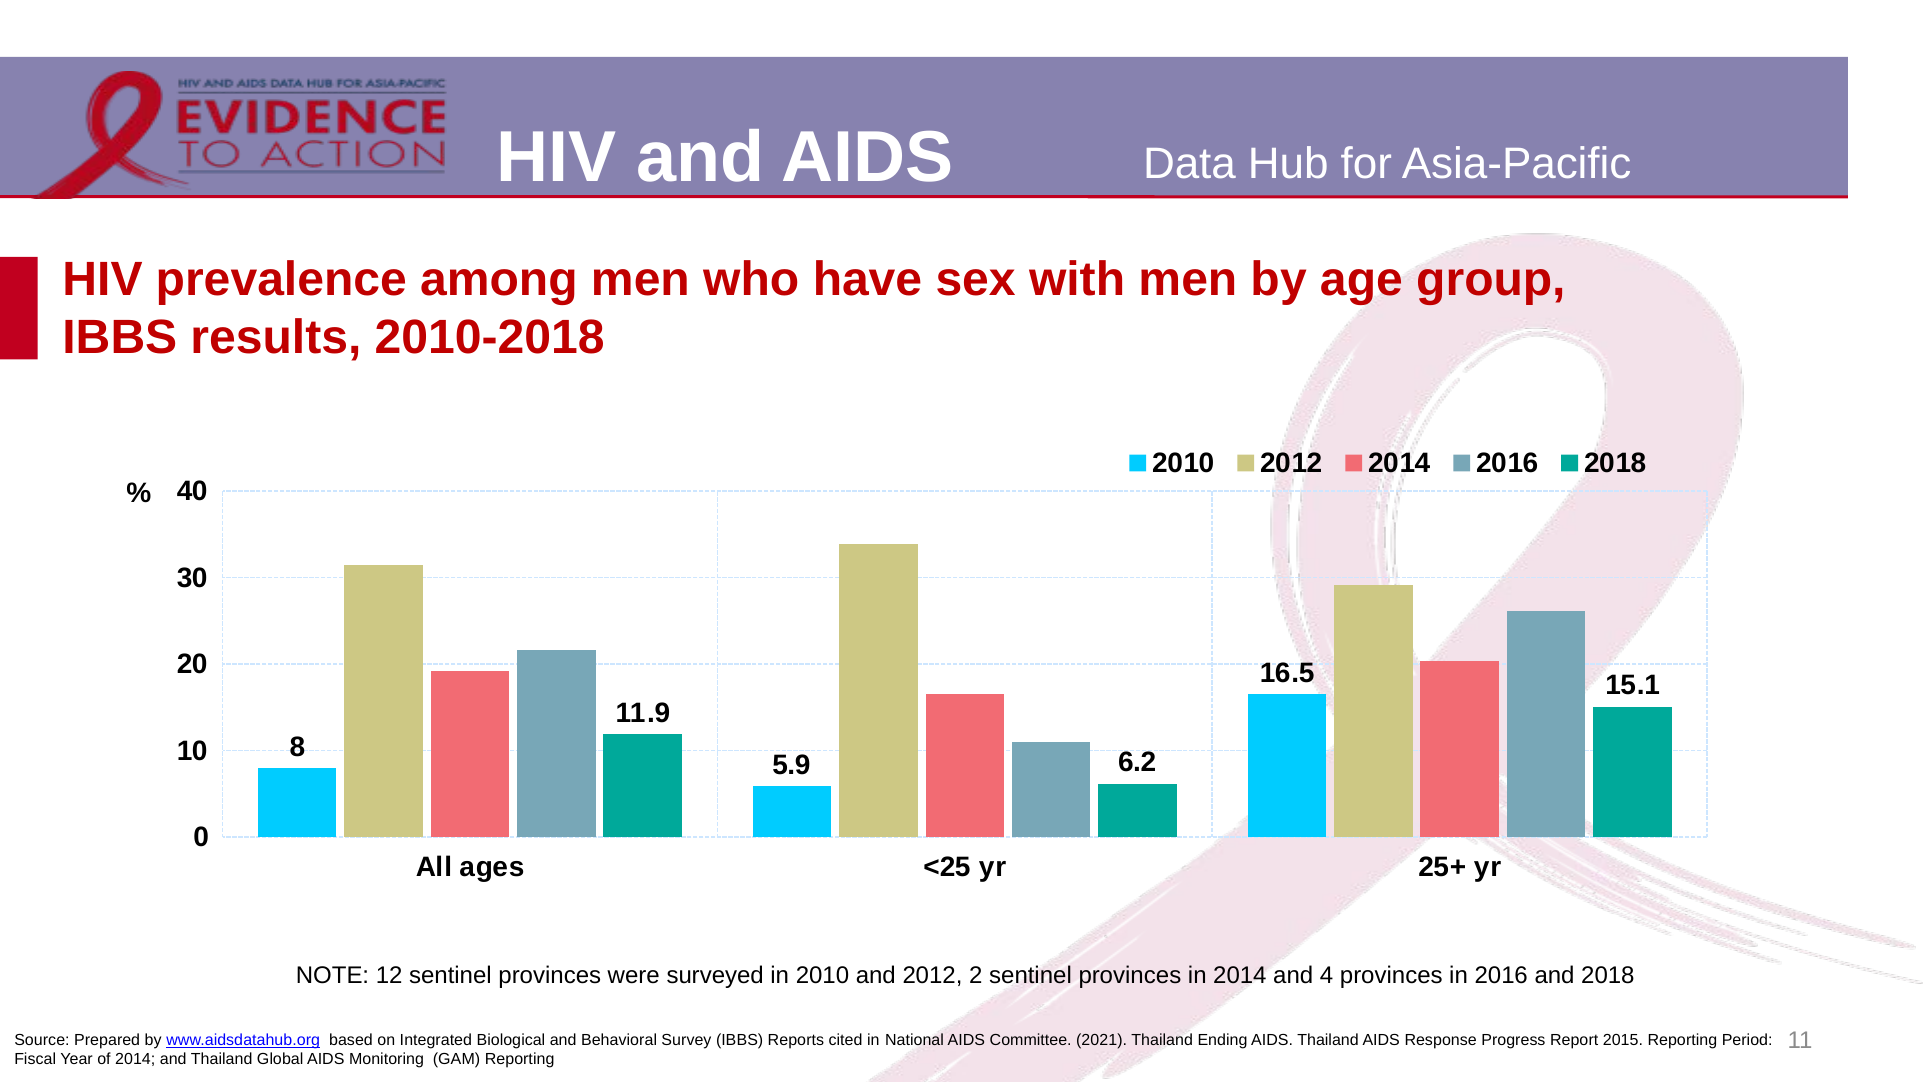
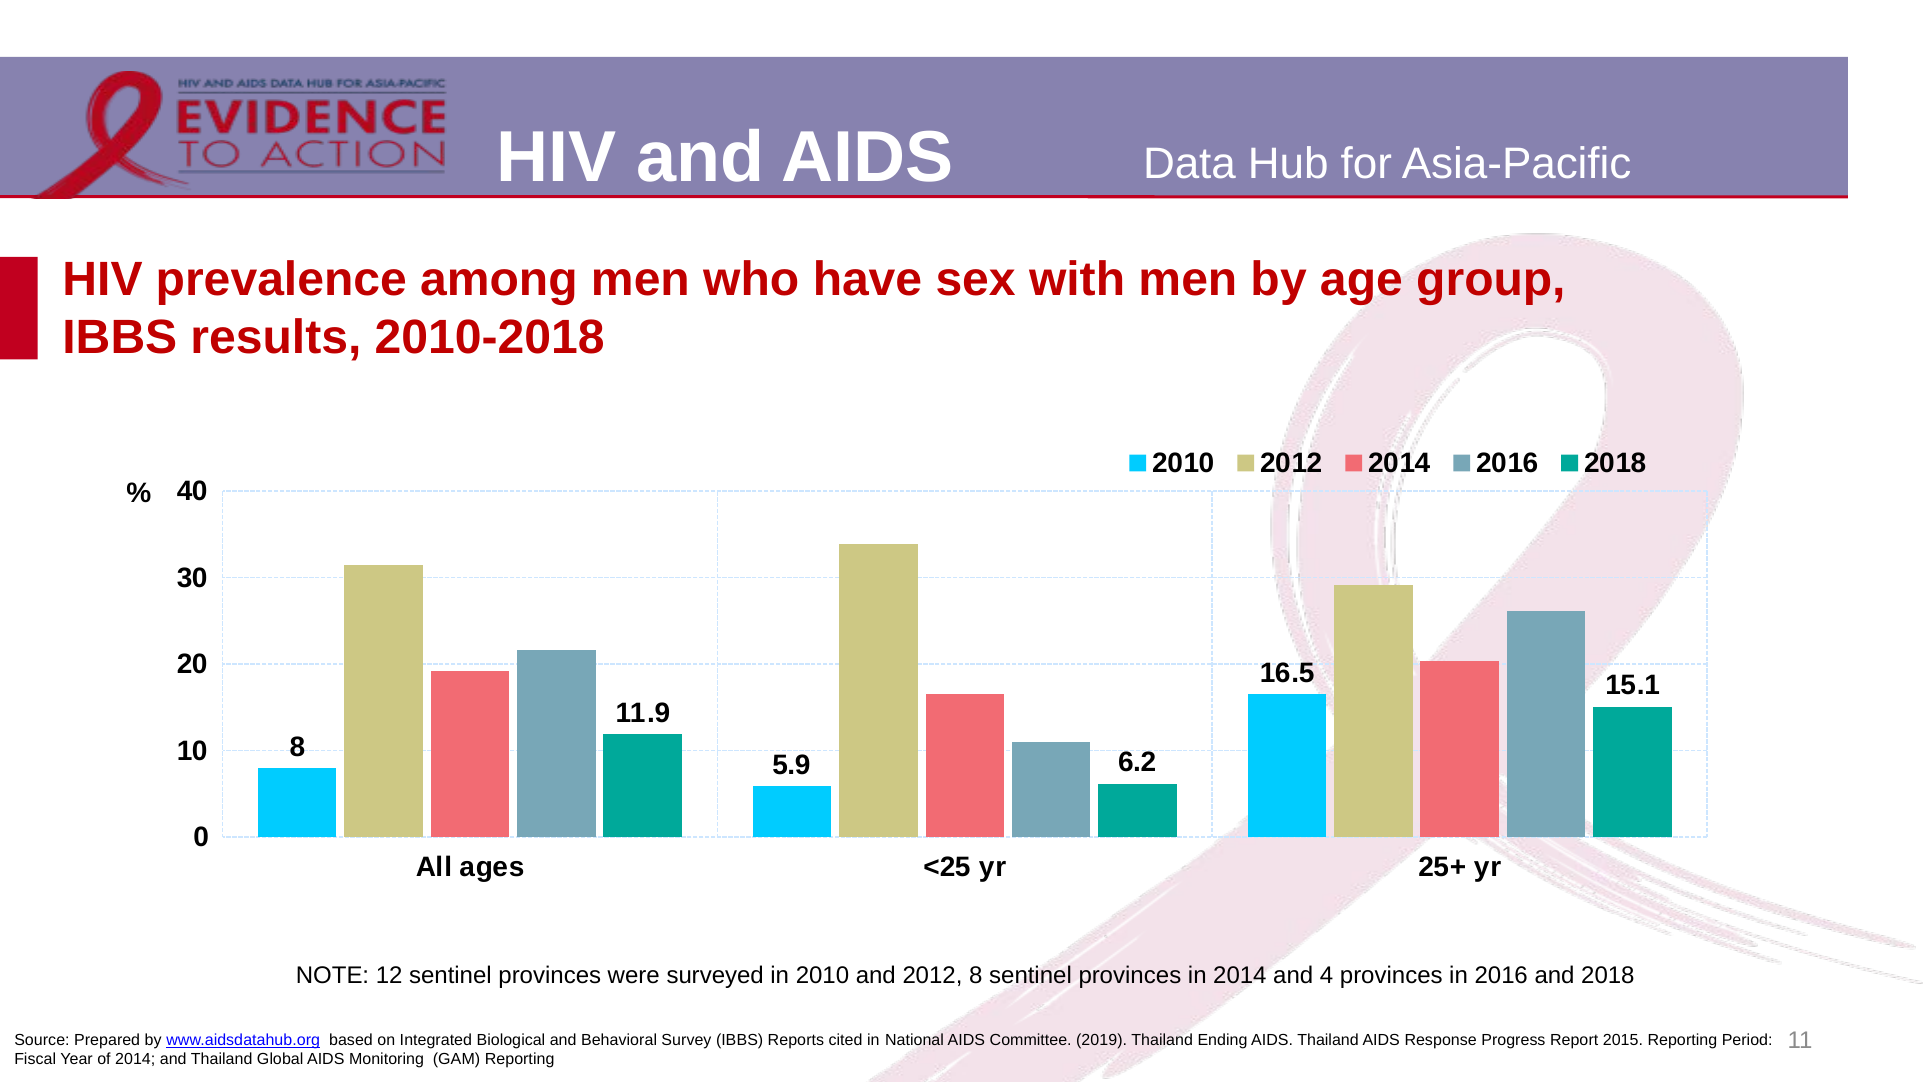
2012 2: 2 -> 8 (976, 976)
2021: 2021 -> 2019 (1102, 1040)
